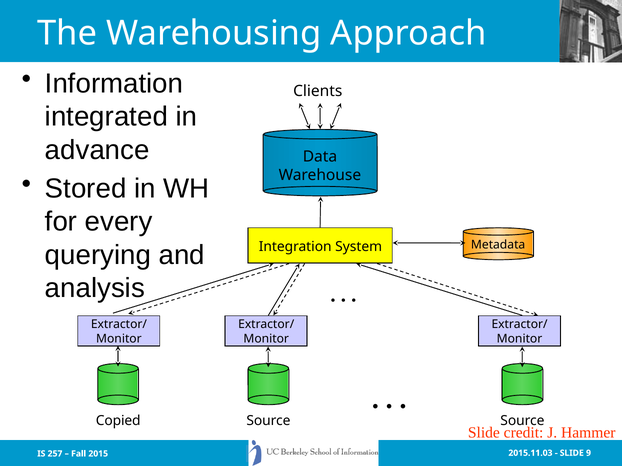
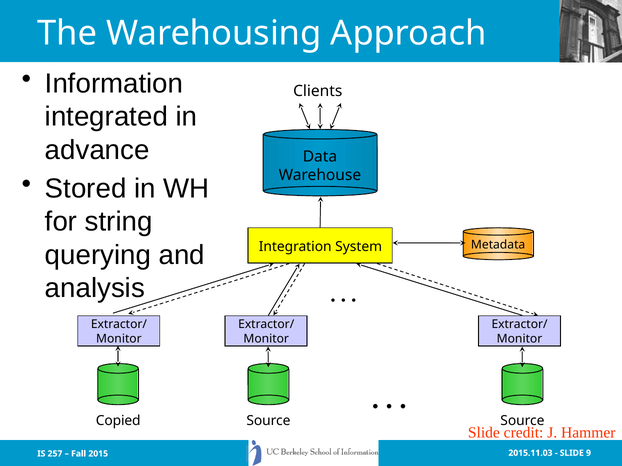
every: every -> string (119, 222)
